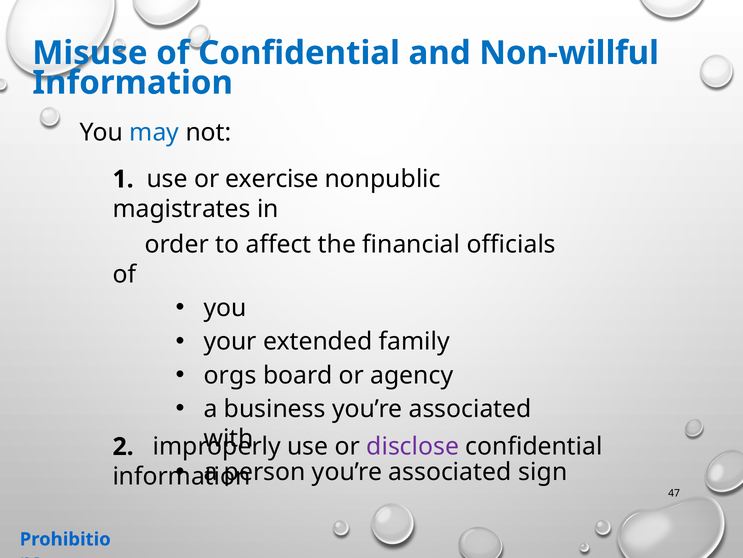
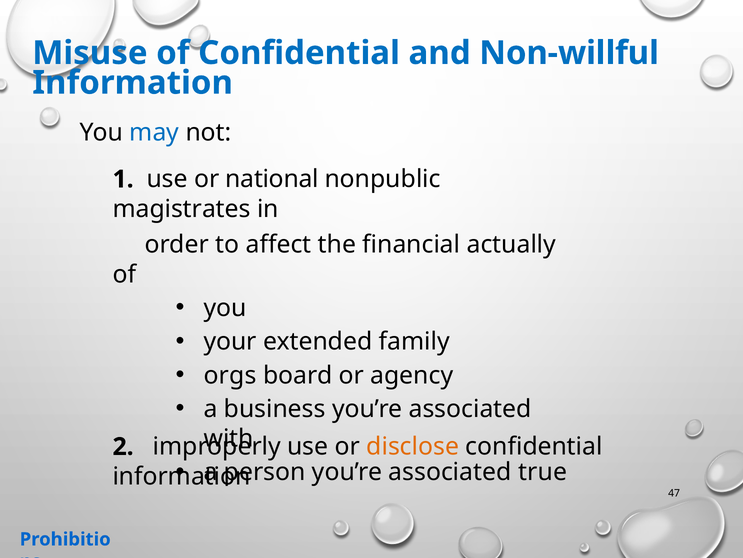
exercise: exercise -> national (272, 179)
officials: officials -> actually (511, 244)
disclose colour: purple -> orange (413, 446)
sign: sign -> true (543, 472)
